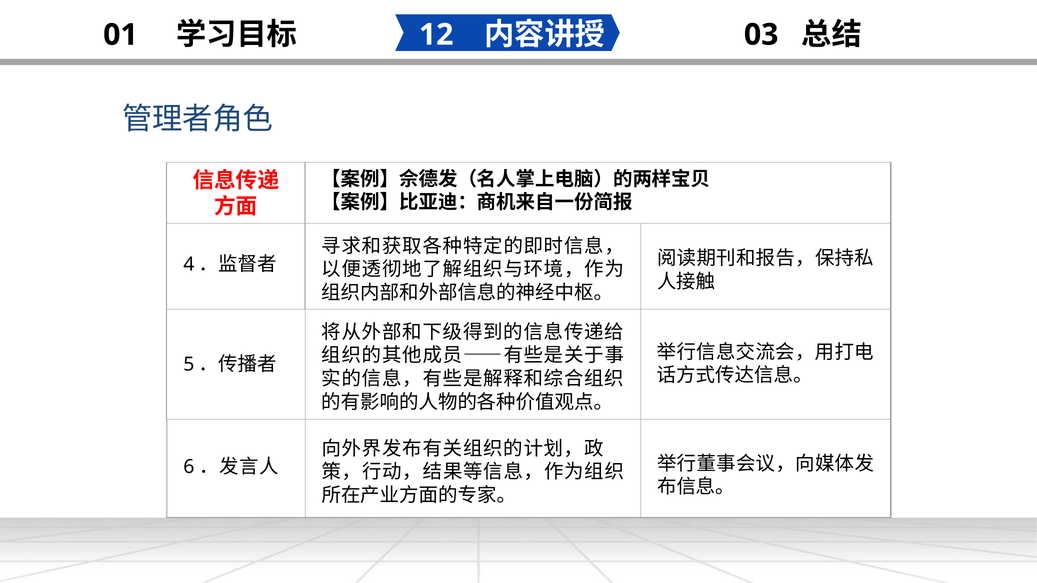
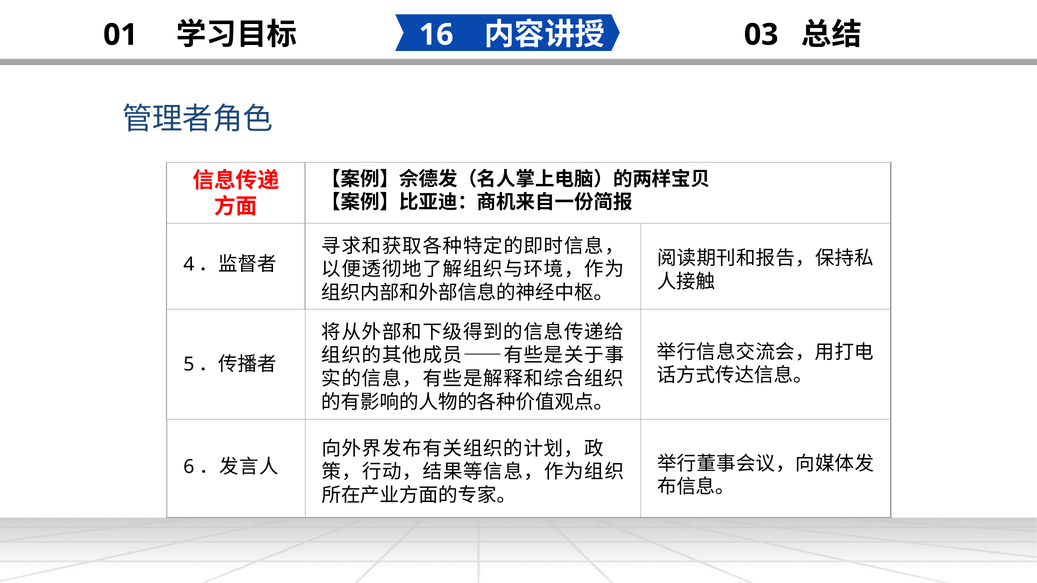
12: 12 -> 16 (436, 35)
